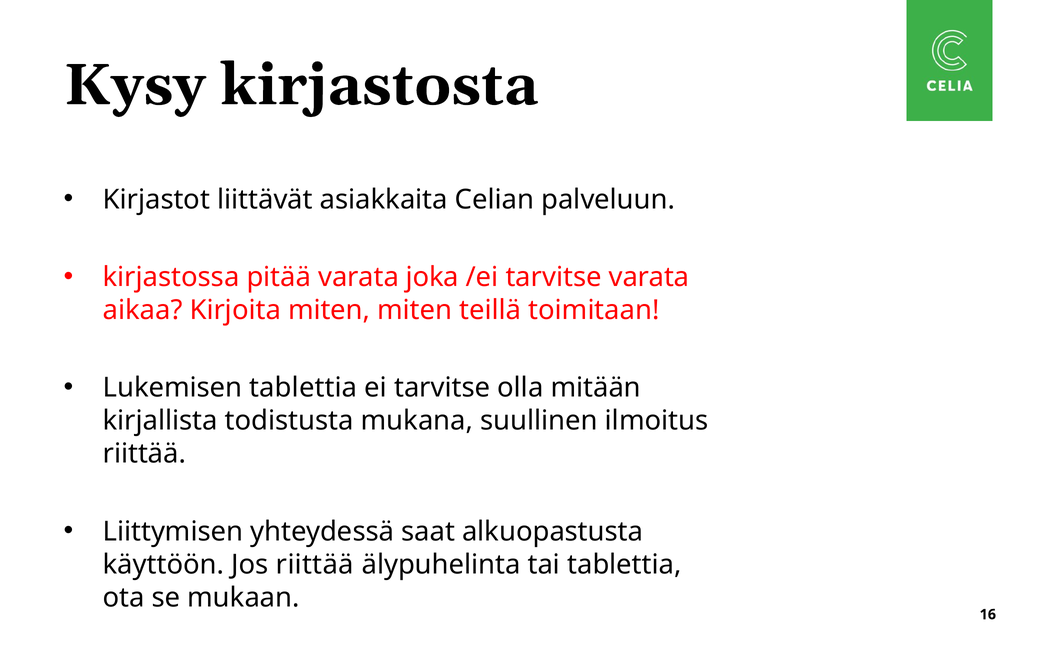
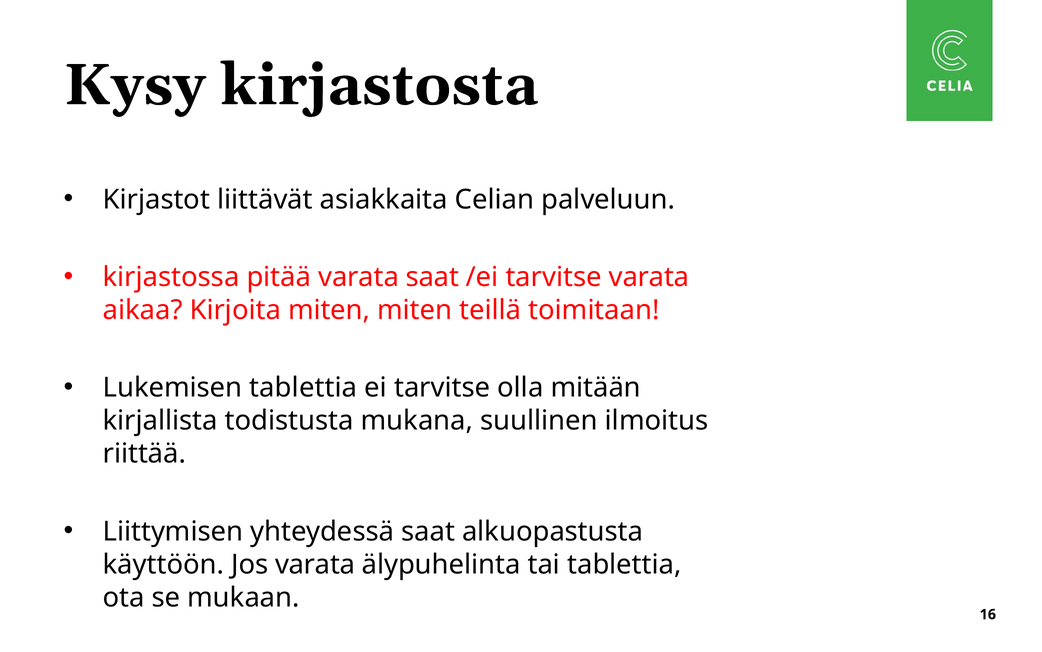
varata joka: joka -> saat (432, 277)
Jos riittää: riittää -> varata (315, 564)
